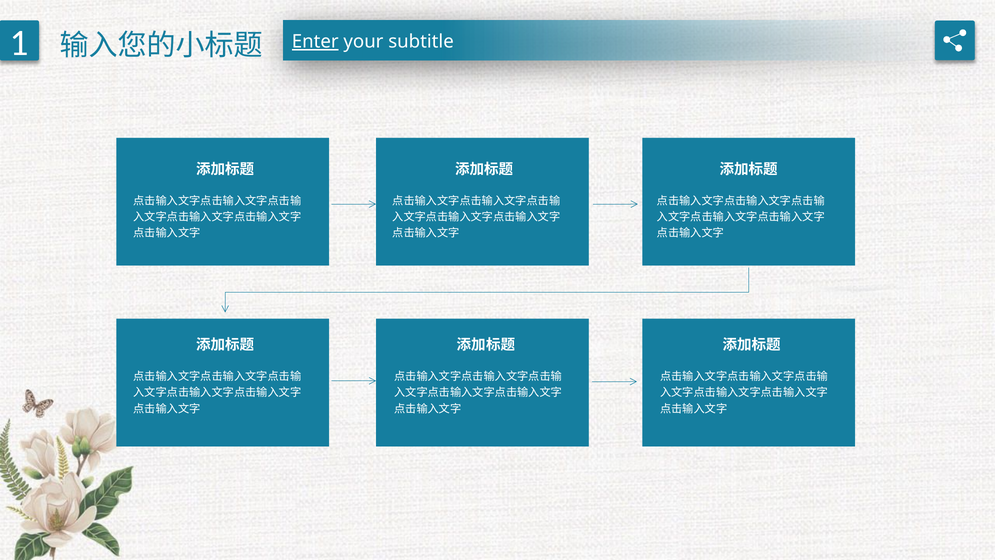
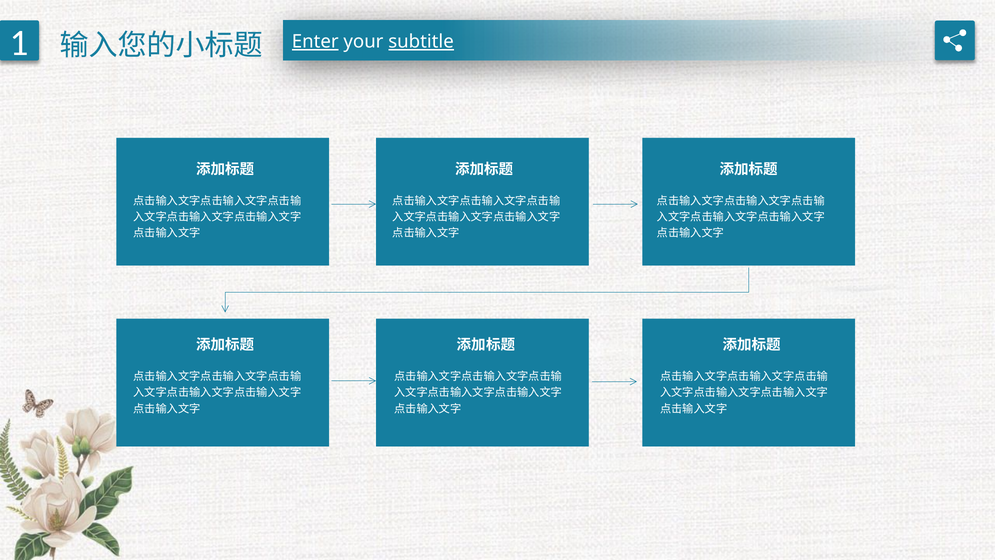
subtitle underline: none -> present (421, 42)
